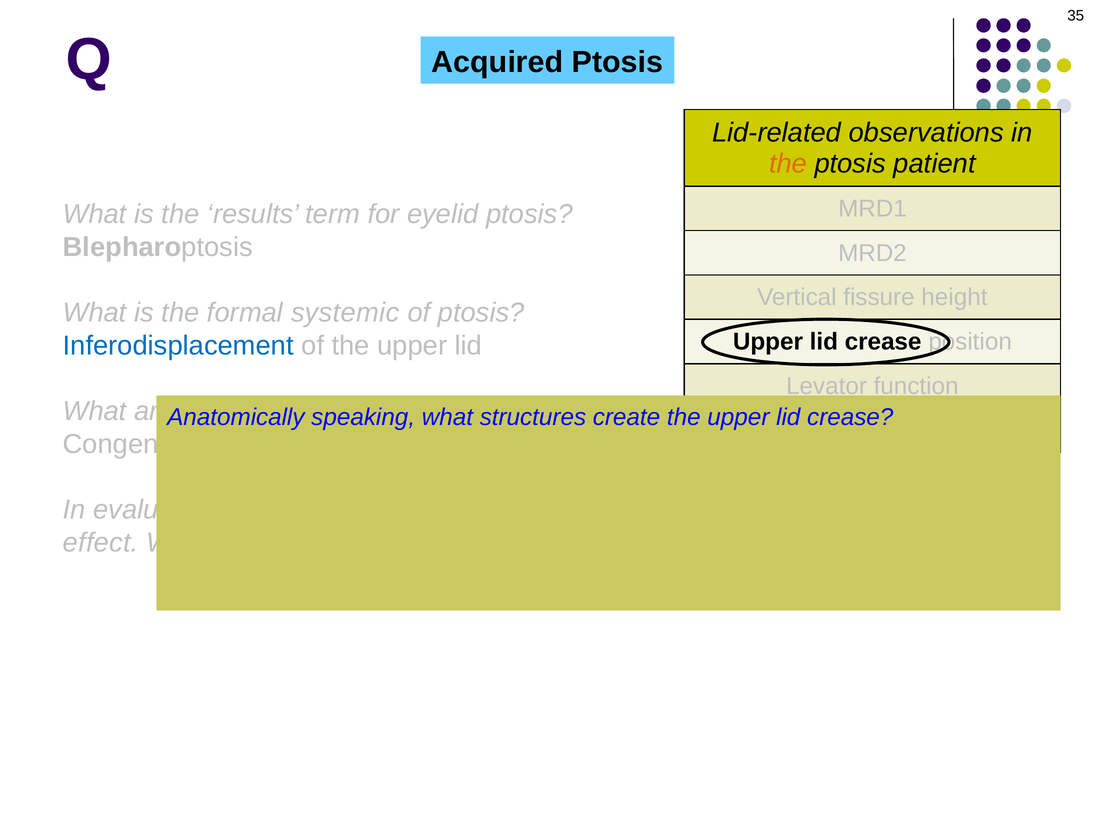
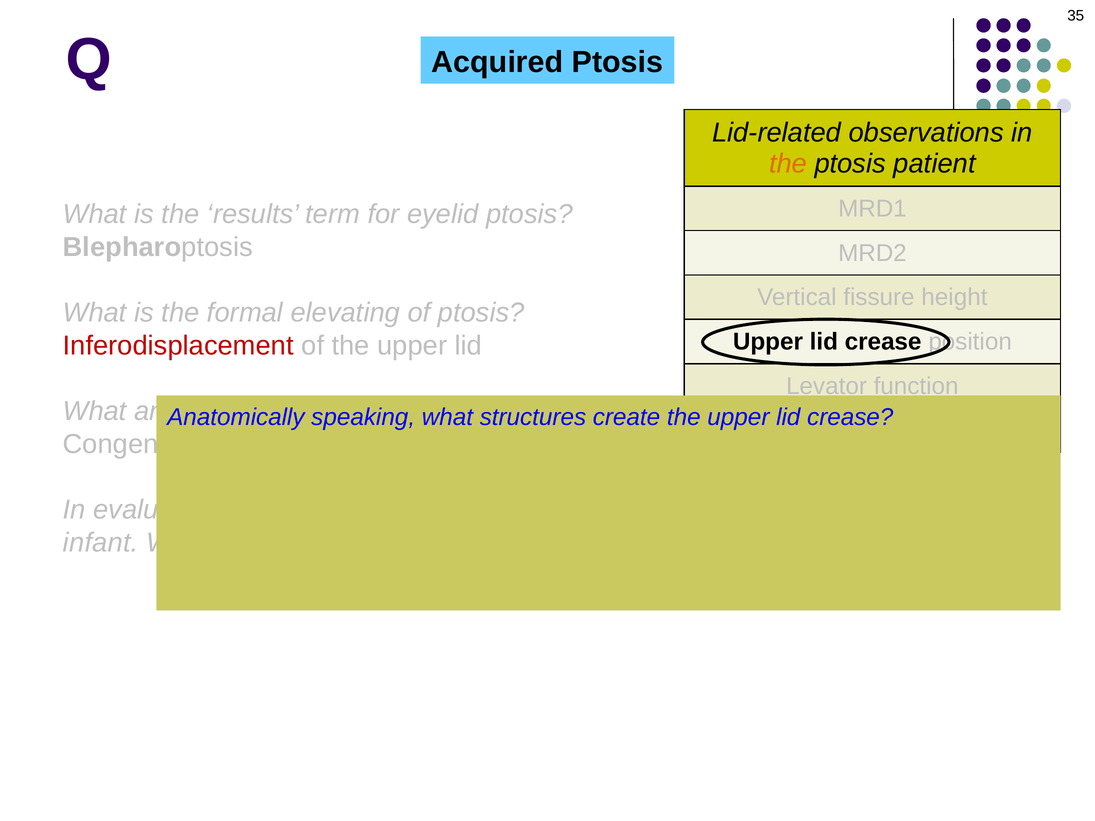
systemic: systemic -> elevating (345, 313)
Inferodisplacement colour: blue -> red (178, 346)
effect: effect -> infant (101, 543)
